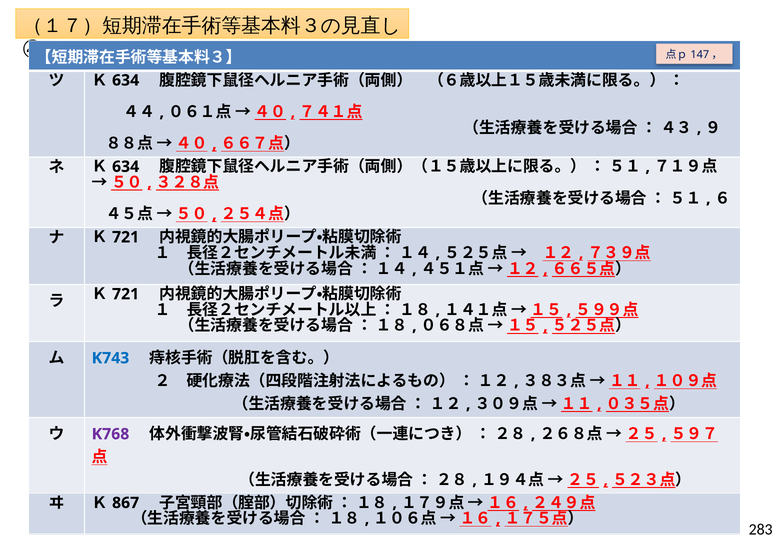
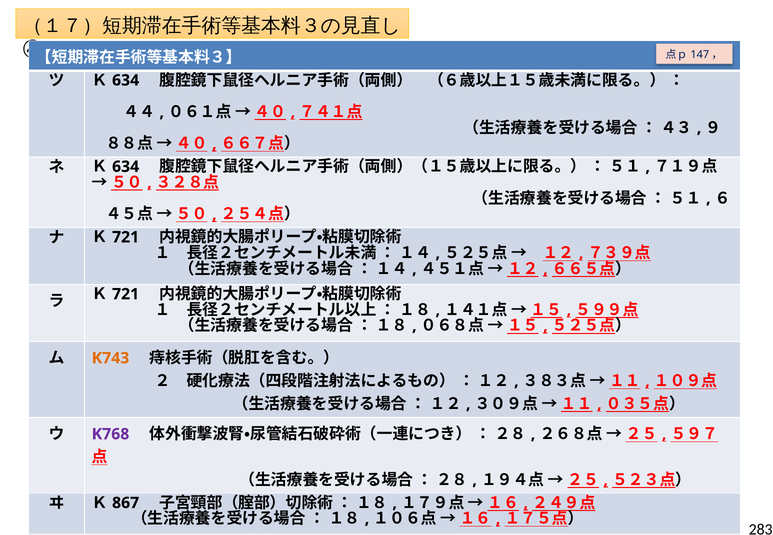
K743 colour: blue -> orange (110, 358)
